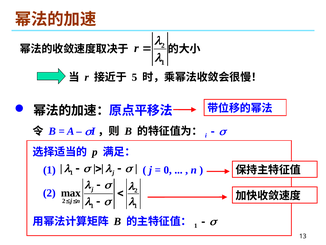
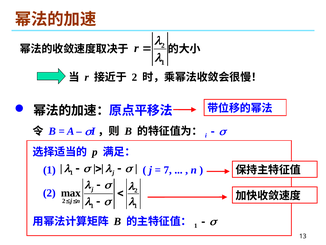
5: 5 -> 2 (134, 77)
0: 0 -> 7 (168, 170)
